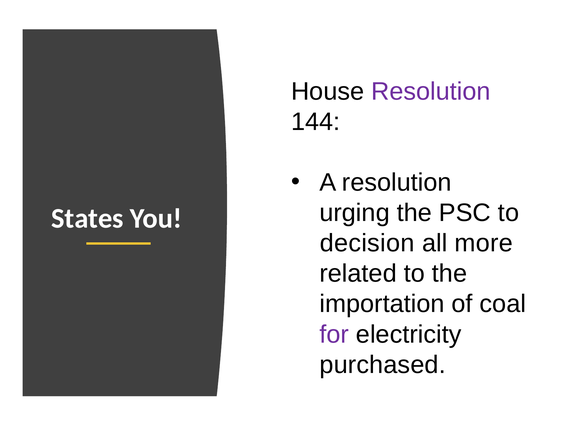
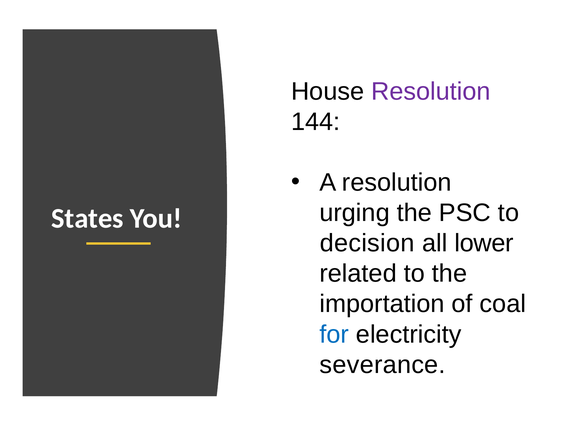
more: more -> lower (484, 243)
for colour: purple -> blue (334, 334)
purchased: purchased -> severance (383, 365)
